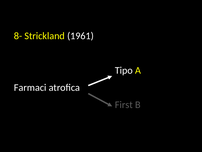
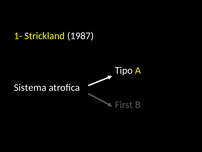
8-: 8- -> 1- (18, 36)
1961: 1961 -> 1987 (80, 36)
Farmaci: Farmaci -> Sistema (30, 87)
